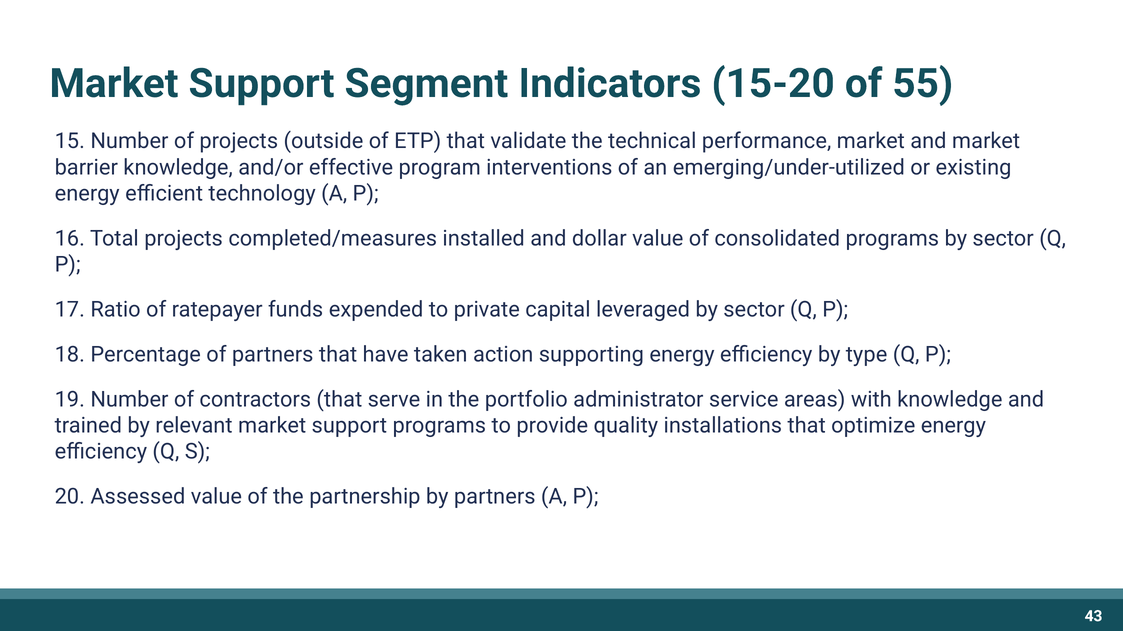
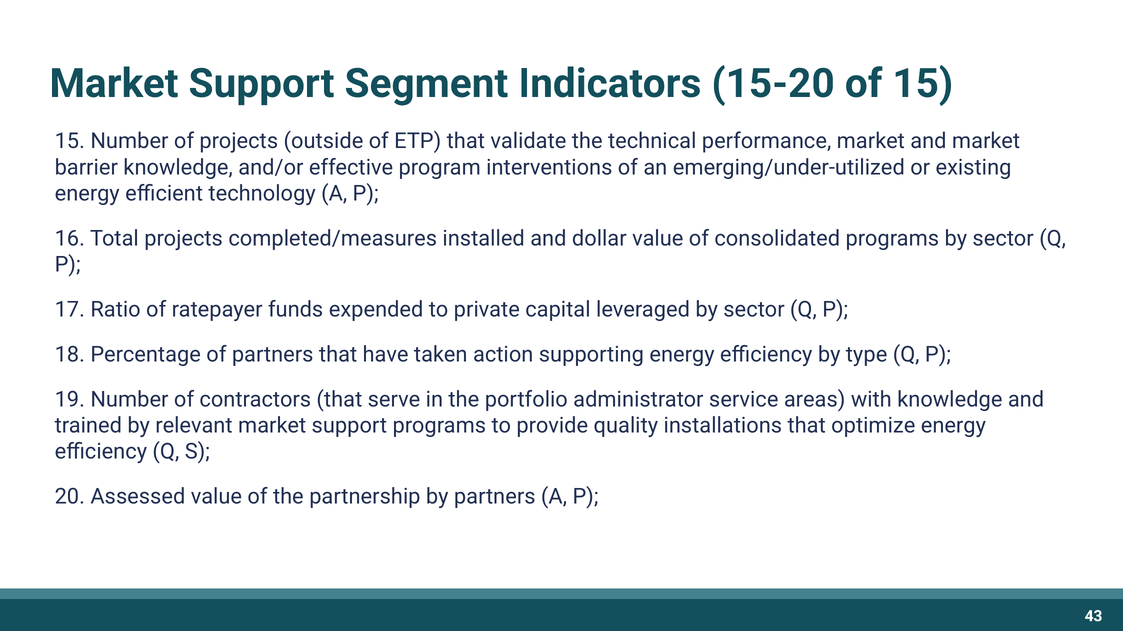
of 55: 55 -> 15 (923, 84)
